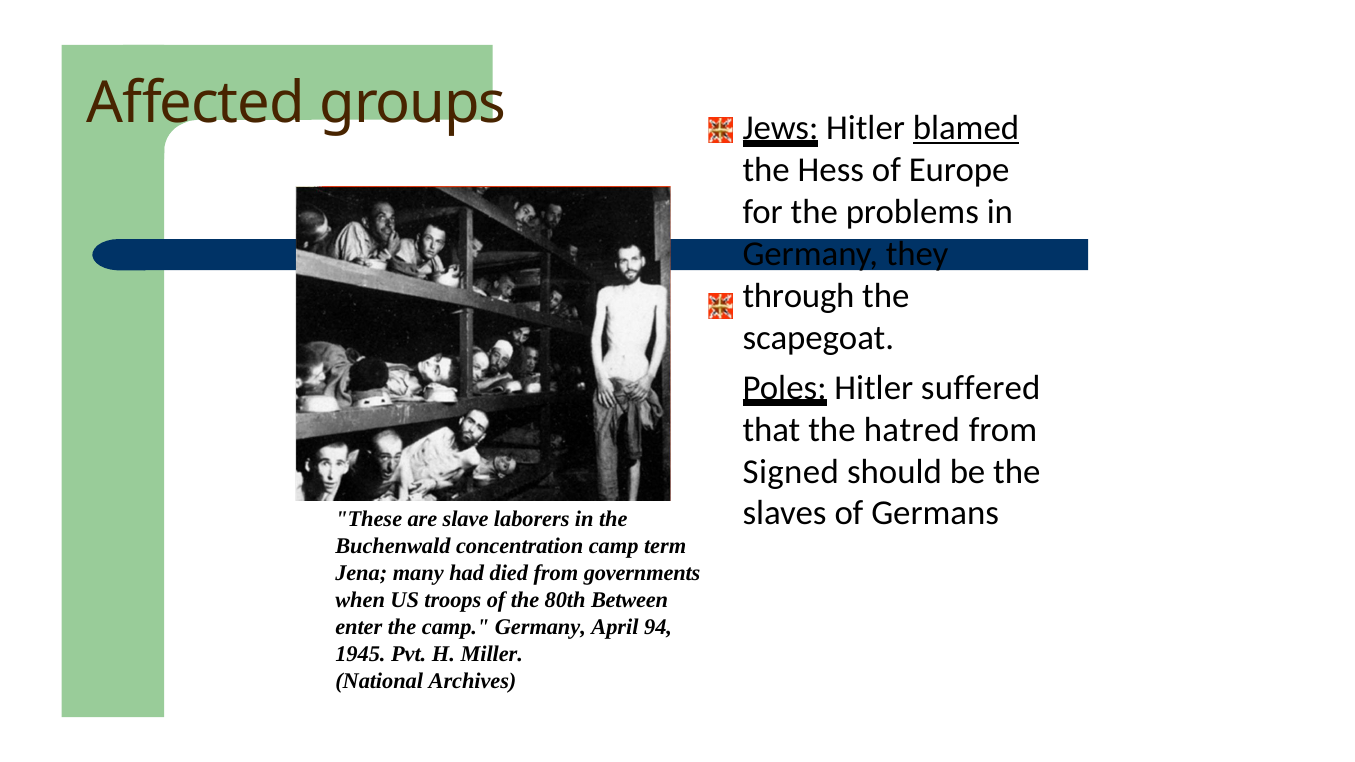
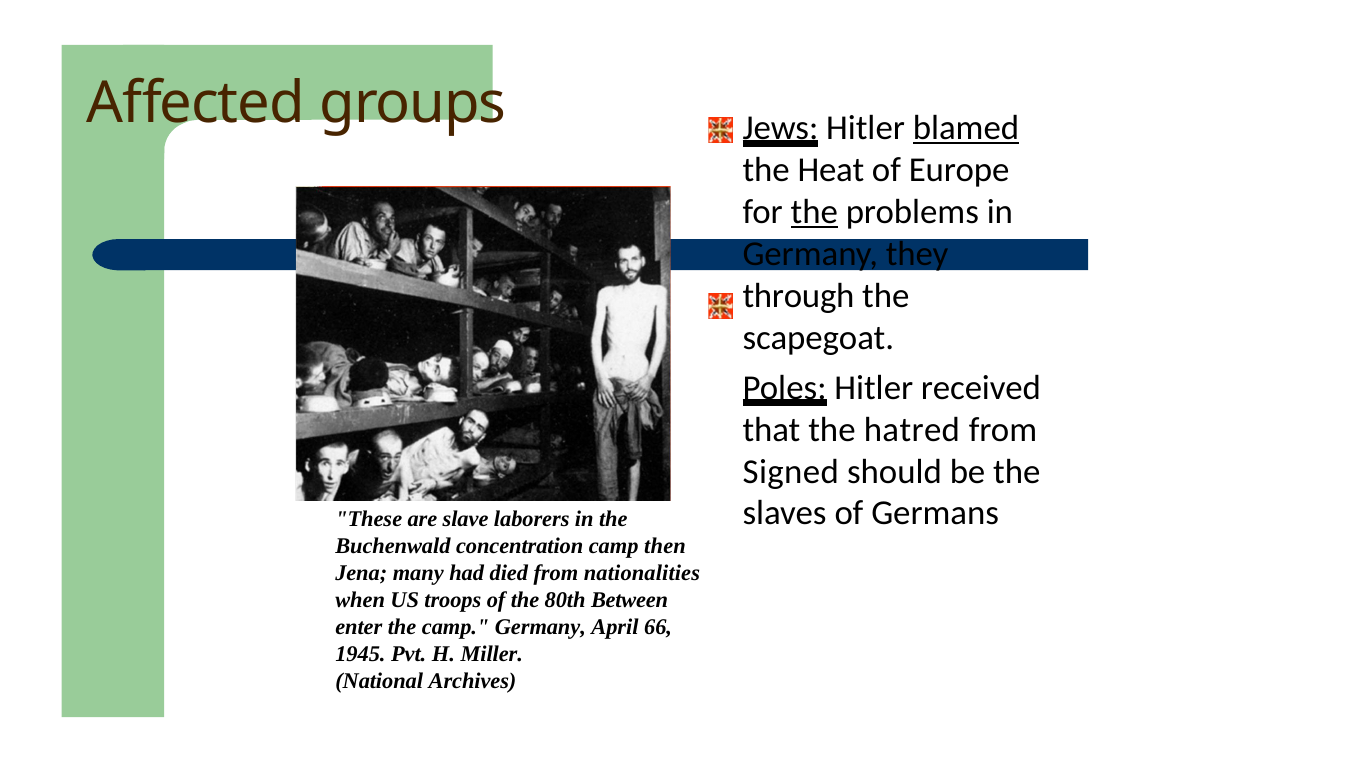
Hess: Hess -> Heat (831, 170)
the underline: none -> present (814, 212)
suffered: suffered -> received (981, 388)
term: term -> then (665, 546)
governments: governments -> nationalities (642, 573)
94: 94 -> 66 (658, 627)
